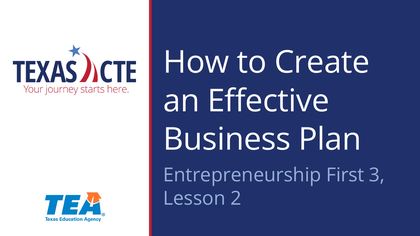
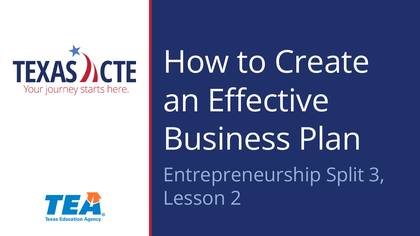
First: First -> Split (345, 175)
